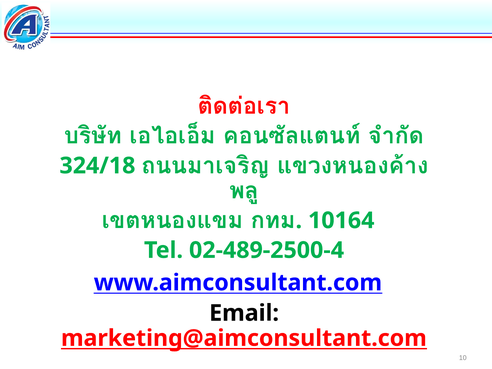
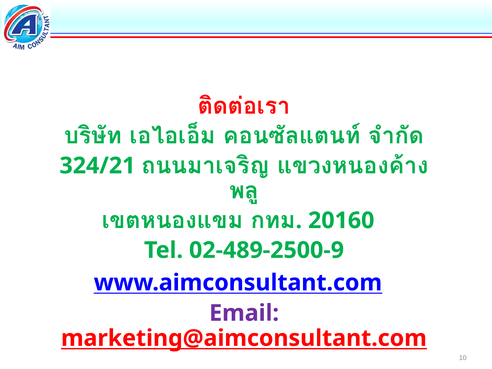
324/18: 324/18 -> 324/21 (97, 166)
10164: 10164 -> 20160 (341, 220)
02-489-2500-4: 02-489-2500-4 -> 02-489-2500-9 (267, 250)
Email colour: black -> purple (244, 313)
